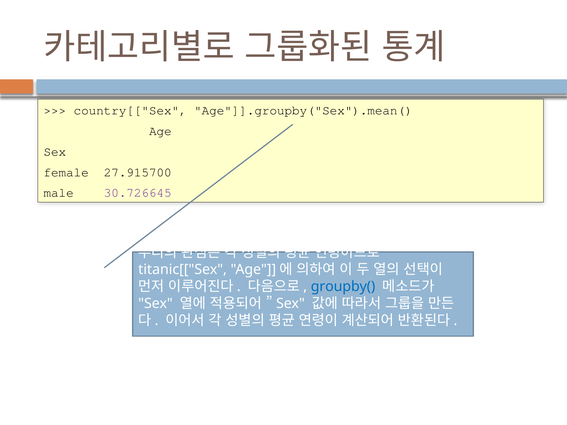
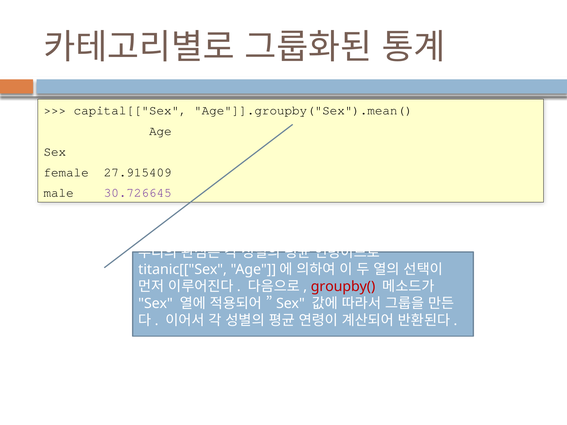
country[["Sex: country[["Sex -> capital[["Sex (130, 110)
27.915700: 27.915700 -> 27.915409 (138, 172)
groupby( colour: blue -> red (343, 287)
